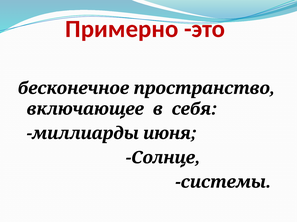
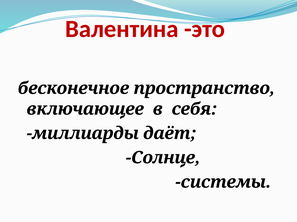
Примерно: Примерно -> Валентина (122, 29)
июня: июня -> даёт (170, 134)
